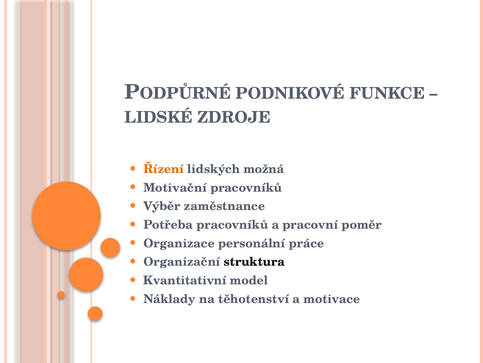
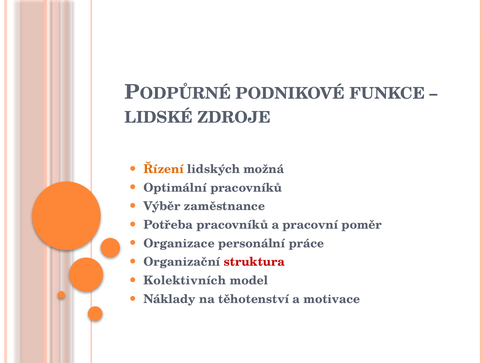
Motivační: Motivační -> Optimální (175, 187)
struktura colour: black -> red (254, 261)
Kvantitativní: Kvantitativní -> Kolektivních (185, 280)
